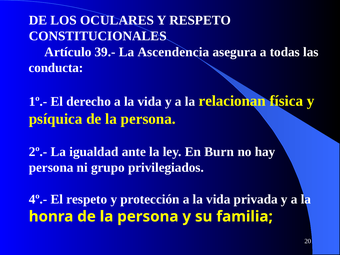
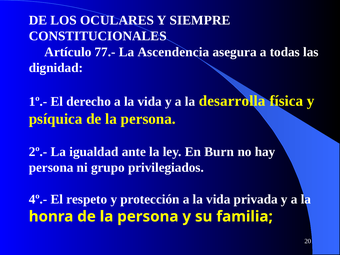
Y RESPETO: RESPETO -> SIEMPRE (200, 20)
39.-: 39.- -> 77.- (105, 52)
conducta: conducta -> dignidad (56, 68)
relacionan: relacionan -> desarrolla (232, 101)
